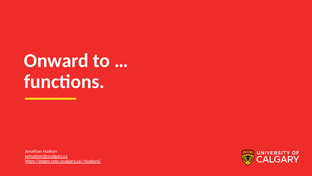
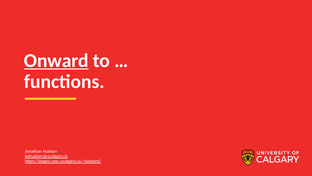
Onward underline: none -> present (56, 60)
